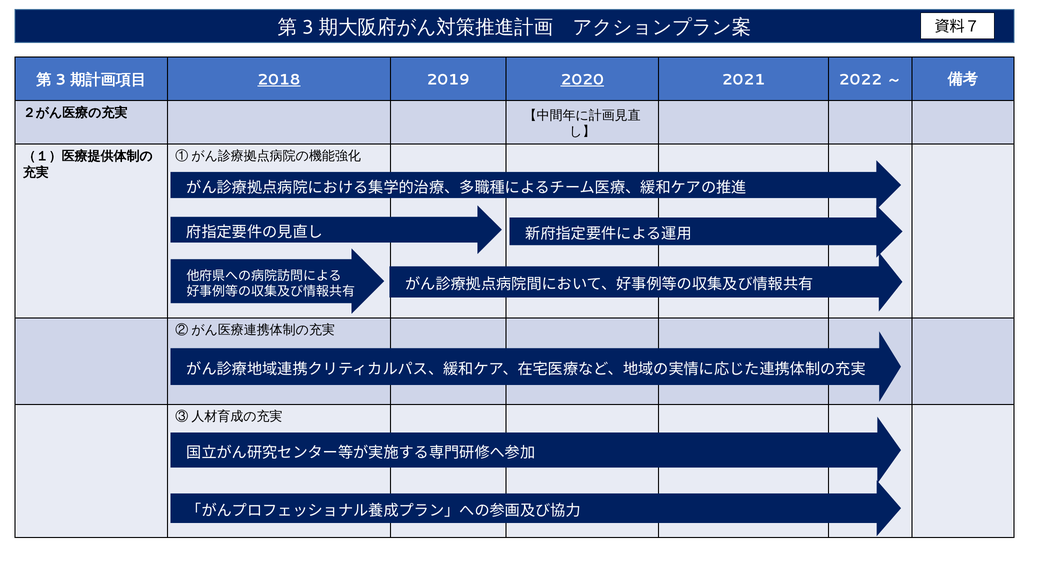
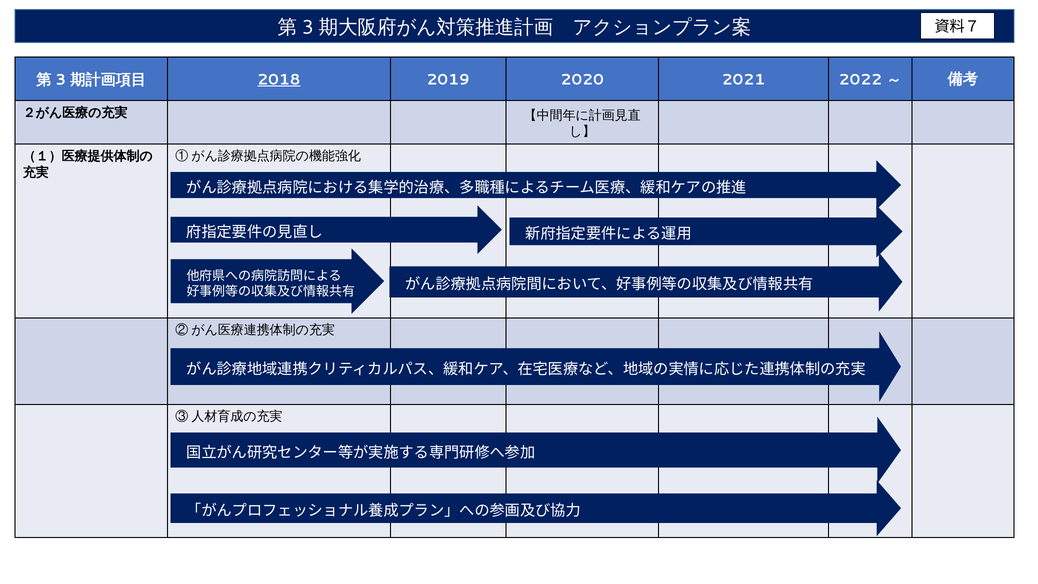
2020 underline: present -> none (582, 80)
